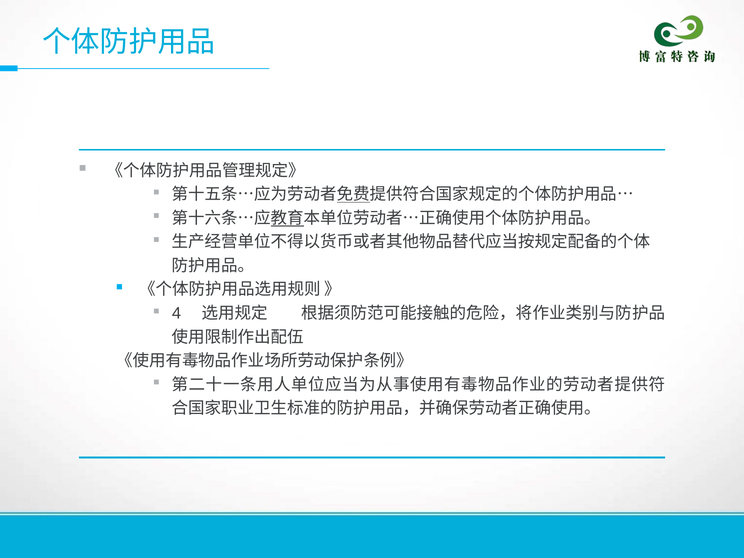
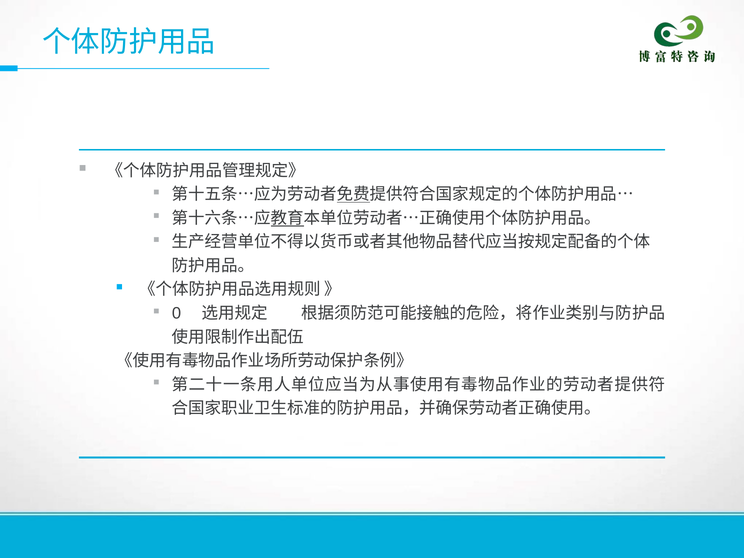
4: 4 -> 0 (177, 313)
